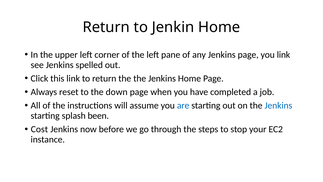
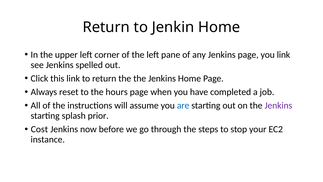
down: down -> hours (117, 92)
Jenkins colour: blue -> purple (278, 105)
been: been -> prior (98, 116)
